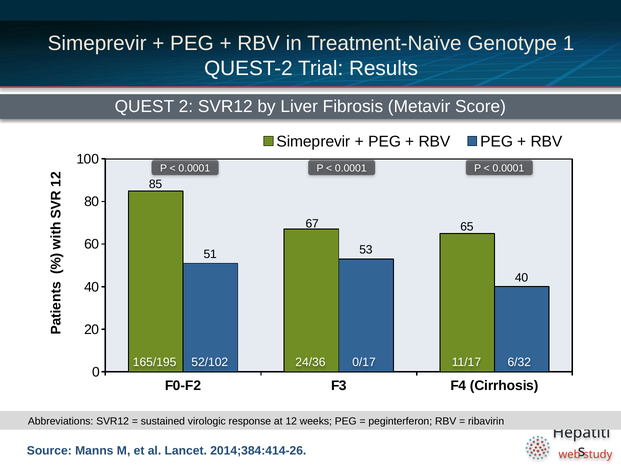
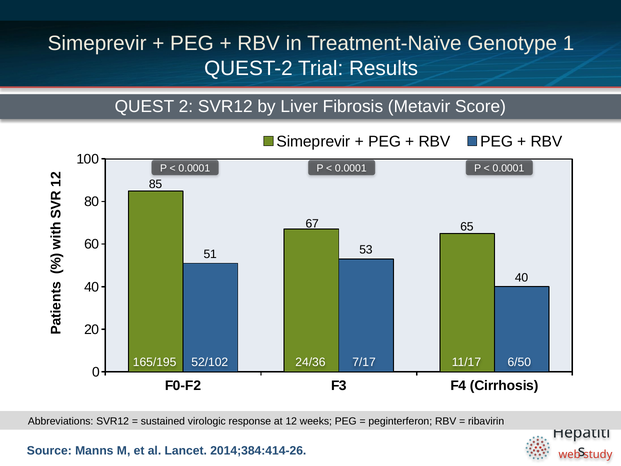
0/17: 0/17 -> 7/17 (364, 362)
6/32: 6/32 -> 6/50 (519, 362)
